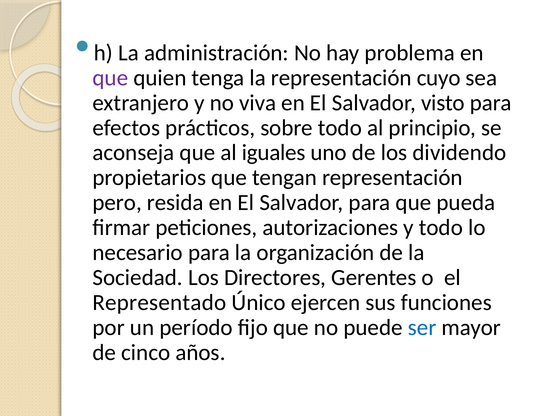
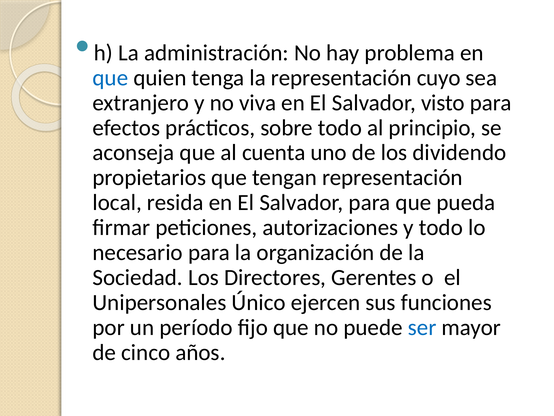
que colour: purple -> blue (110, 78)
iguales: iguales -> cuenta (274, 153)
pero: pero -> local (117, 202)
Representado: Representado -> Unipersonales (159, 302)
